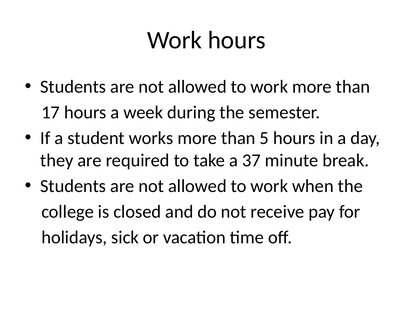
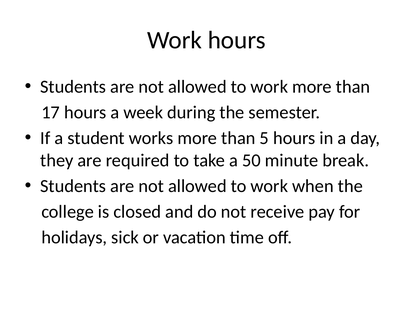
37: 37 -> 50 (251, 160)
